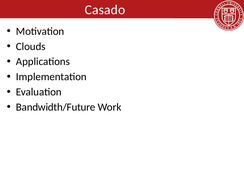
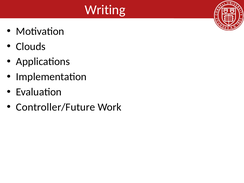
Casado: Casado -> Writing (105, 10)
Bandwidth/Future: Bandwidth/Future -> Controller/Future (56, 107)
